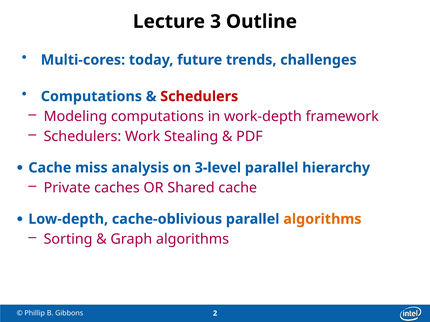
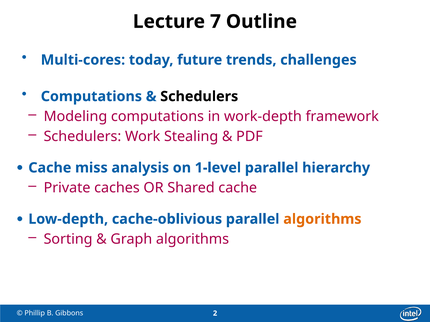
3: 3 -> 7 (216, 22)
Schedulers colour: red -> black (199, 97)
3-level: 3-level -> 1-level (218, 168)
